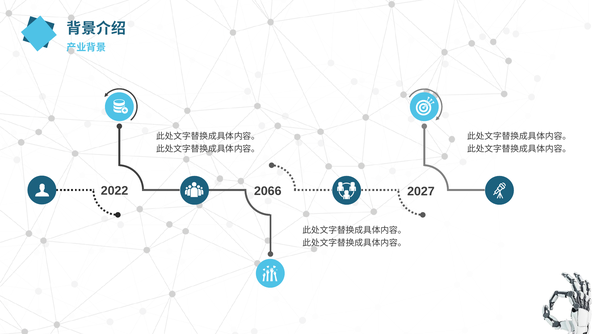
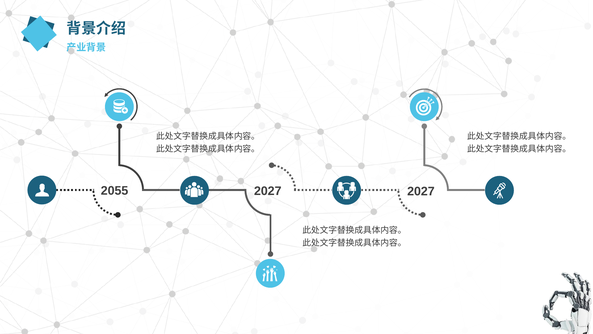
2022: 2022 -> 2055 (115, 191)
2066: 2066 -> 2027 (268, 191)
